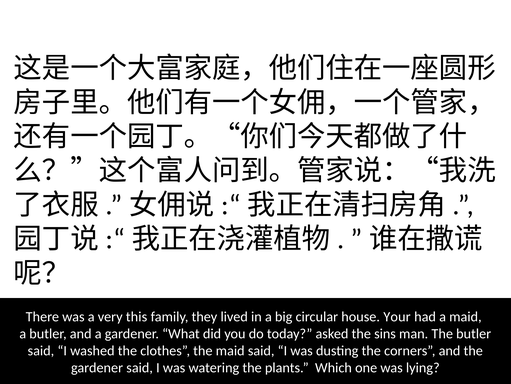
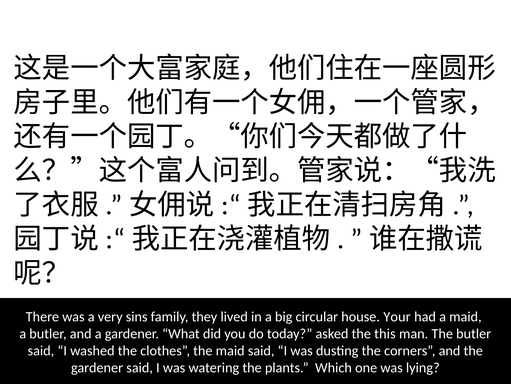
this: this -> sins (137, 316)
sins: sins -> this (385, 333)
